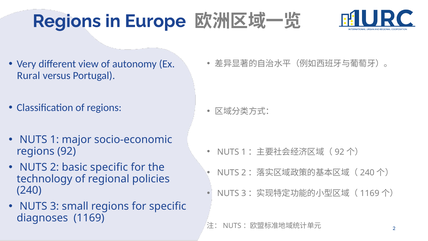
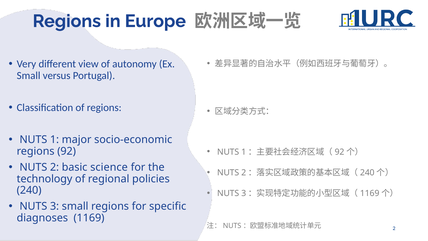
Rural: Rural -> Small (29, 75)
basic specific: specific -> science (109, 167)
